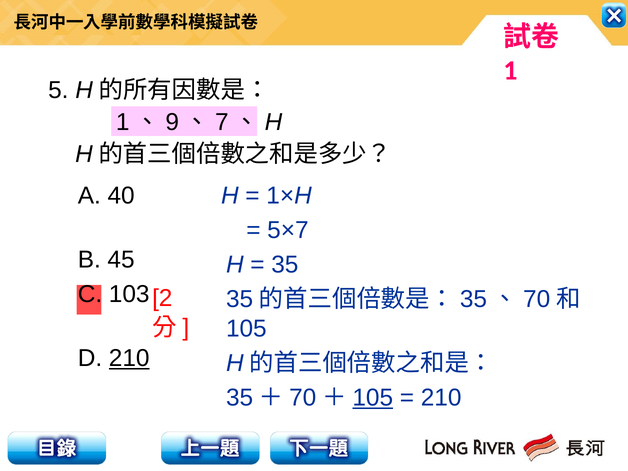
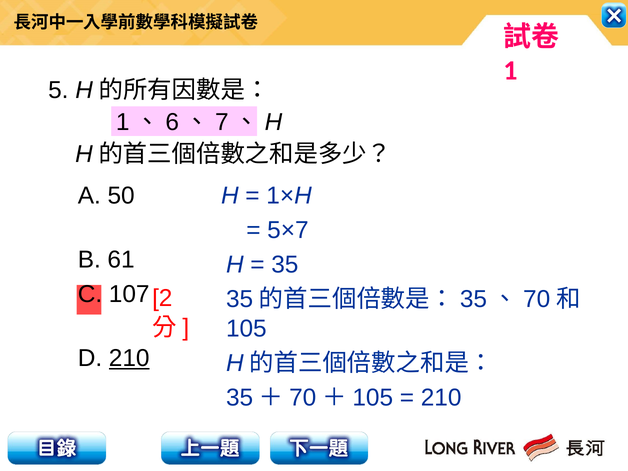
9: 9 -> 6 (172, 122)
40: 40 -> 50 (121, 196)
45: 45 -> 61 (121, 260)
103: 103 -> 107 (129, 294)
105 underline: present -> none (373, 398)
